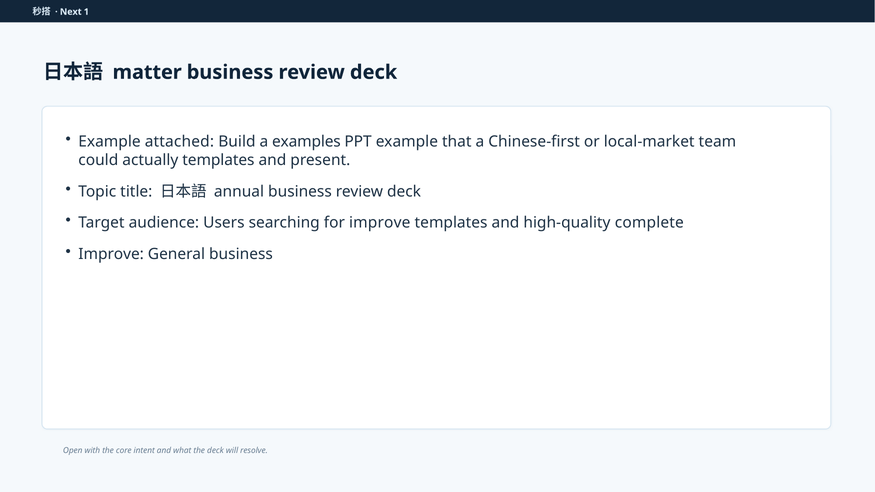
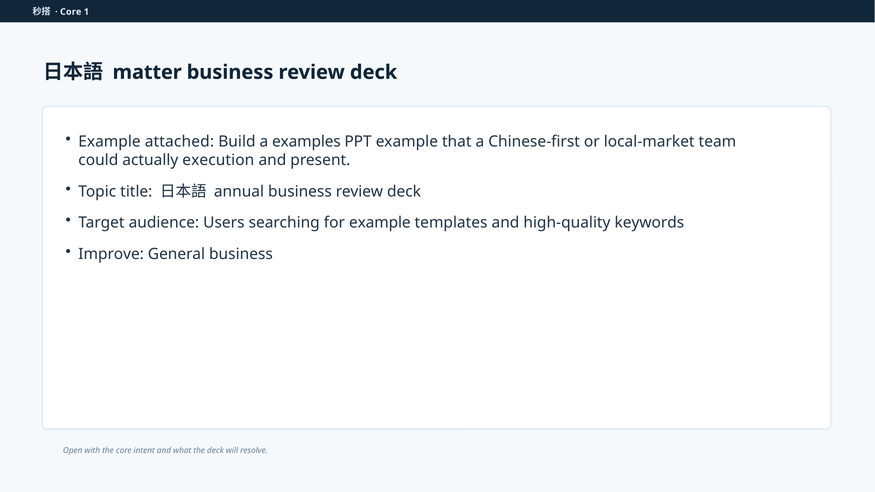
Next: Next -> Core (71, 12)
actually templates: templates -> execution (218, 160)
for improve: improve -> example (380, 223)
complete: complete -> keywords (649, 223)
